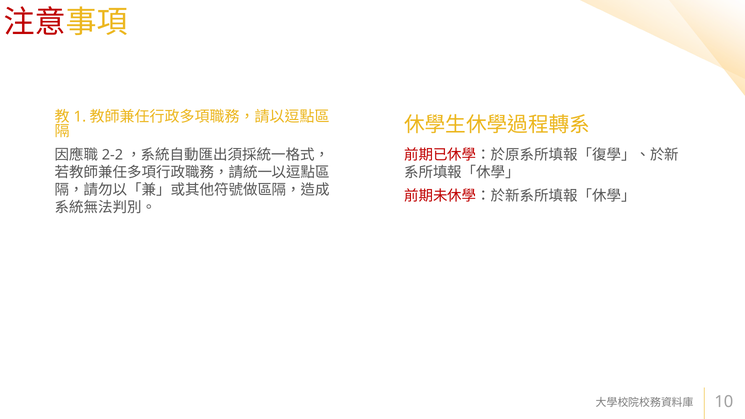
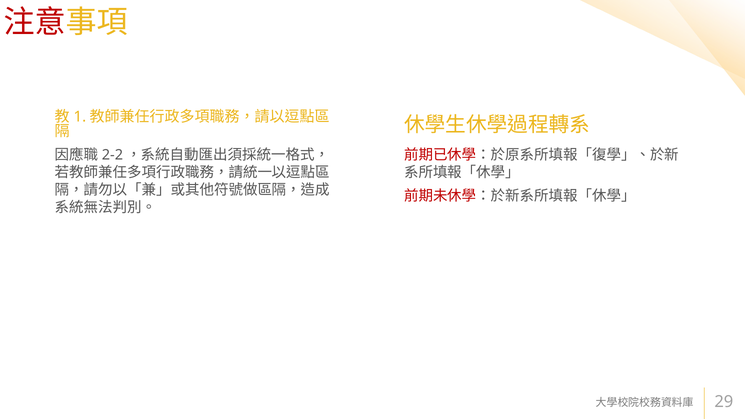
10: 10 -> 29 (724, 402)
